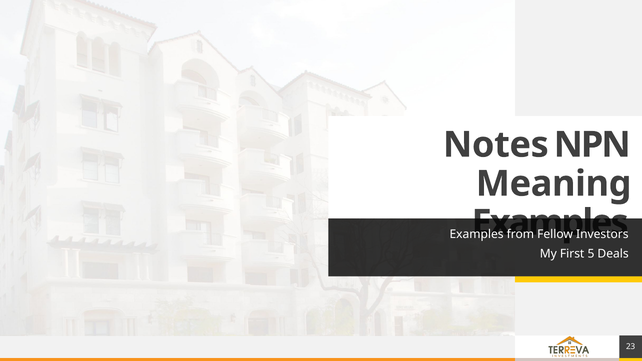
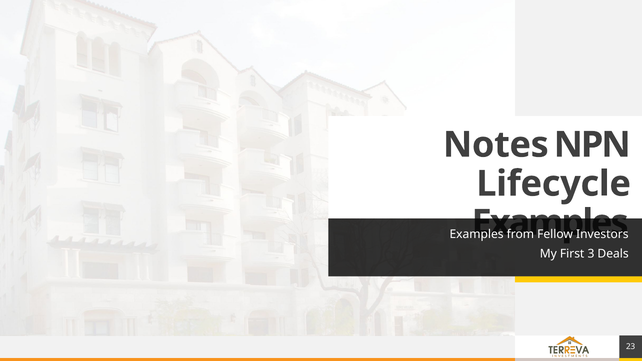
Meaning: Meaning -> Lifecycle (554, 184)
5: 5 -> 3 (591, 254)
